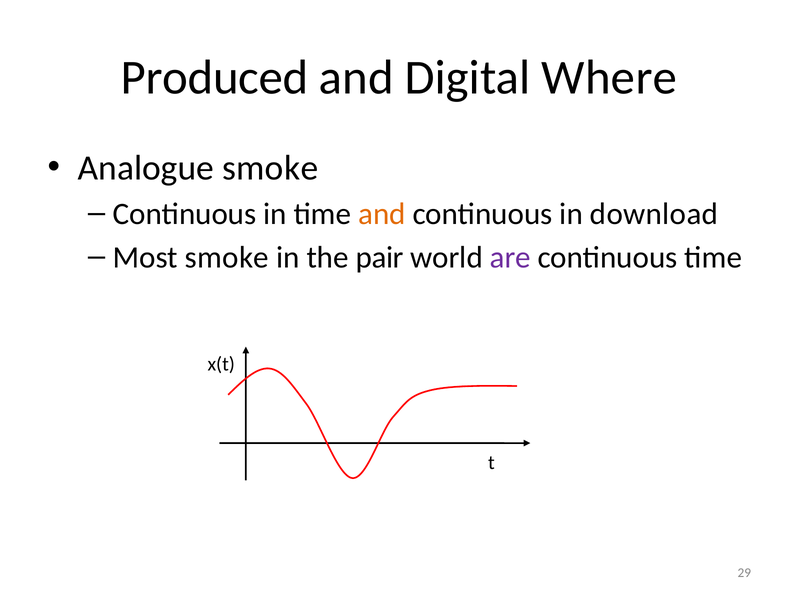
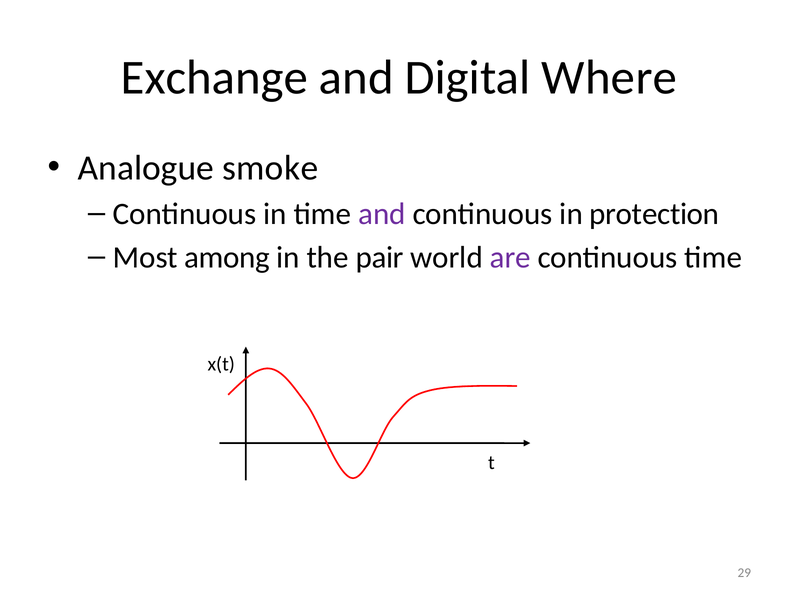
Produced: Produced -> Exchange (214, 77)
and colour: orange -> purple (382, 213)
download: download -> protection (654, 213)
Most smoke: smoke -> among (227, 257)
